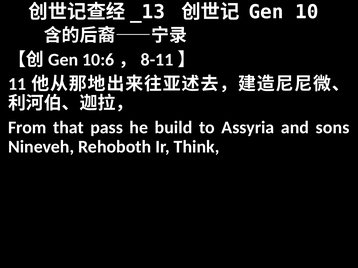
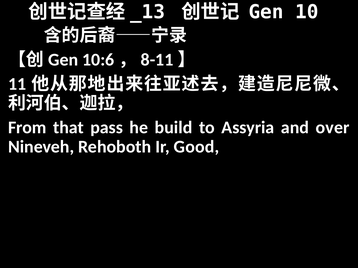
sons: sons -> over (333, 128)
Think: Think -> Good (196, 147)
